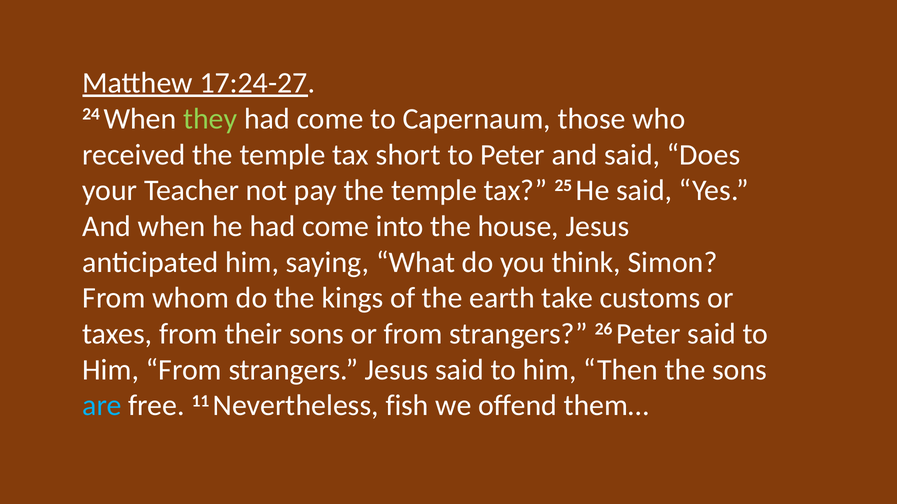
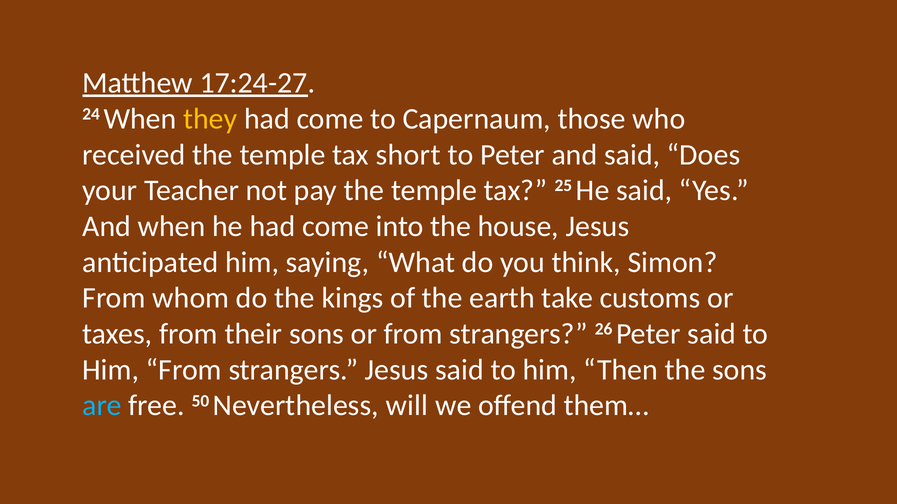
they colour: light green -> yellow (210, 119)
11: 11 -> 50 (200, 401)
fish: fish -> will (407, 406)
